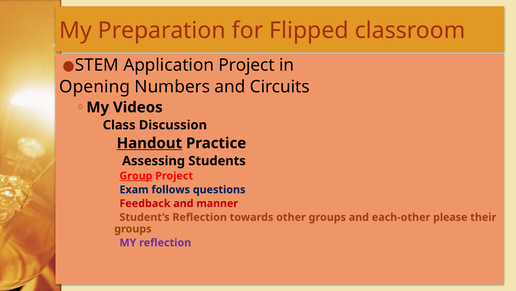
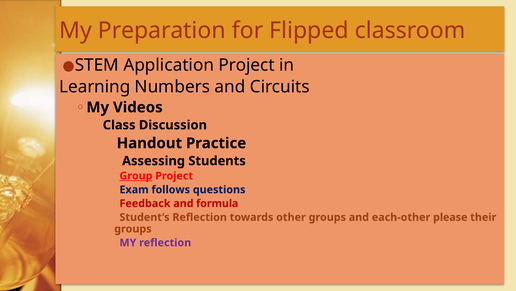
Opening: Opening -> Learning (95, 87)
Handout underline: present -> none (149, 143)
manner: manner -> formula (217, 203)
